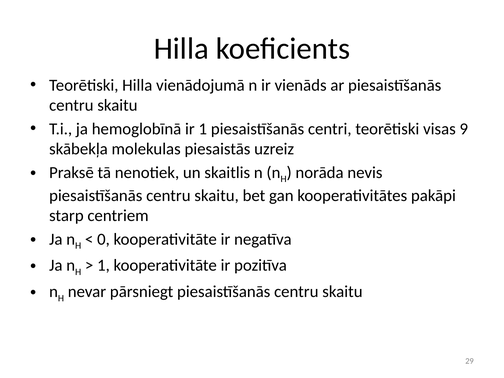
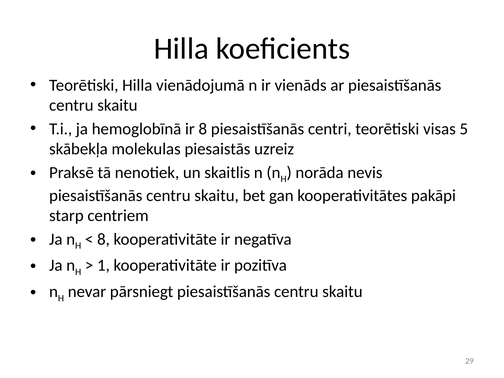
ir 1: 1 -> 8 (203, 129)
9: 9 -> 5 (464, 129)
0: 0 -> 8 (103, 239)
